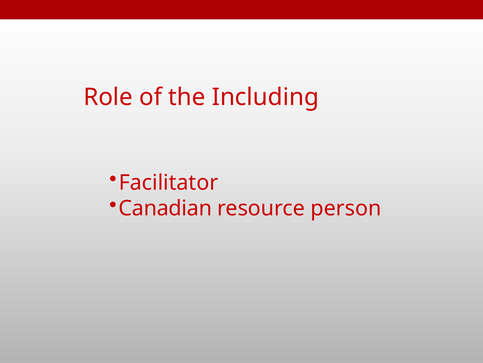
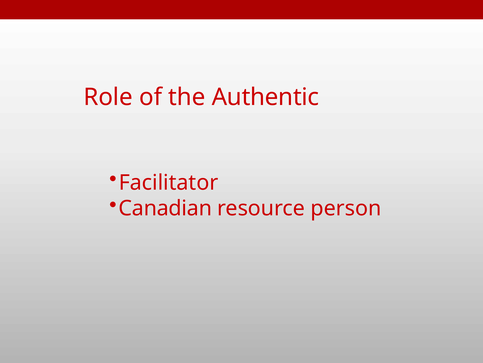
Including: Including -> Authentic (265, 97)
